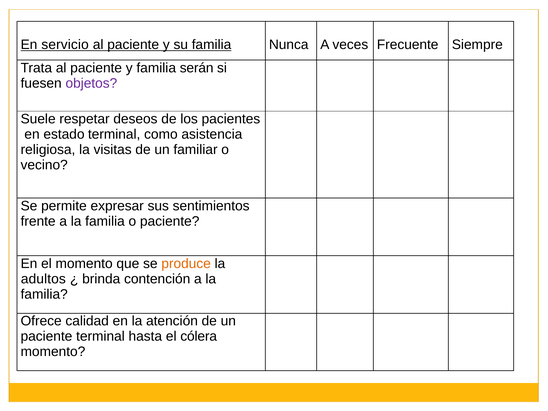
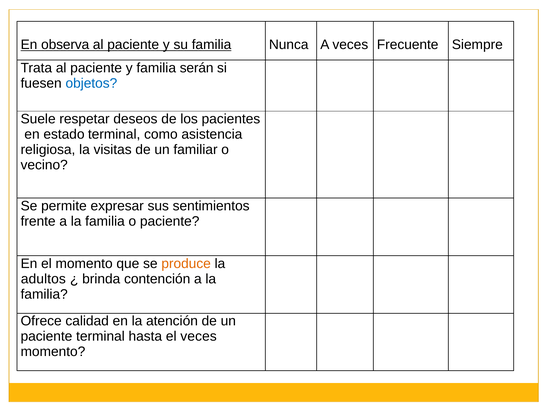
servicio: servicio -> observa (65, 45)
objetos colour: purple -> blue (91, 83)
el cólera: cólera -> veces (199, 336)
